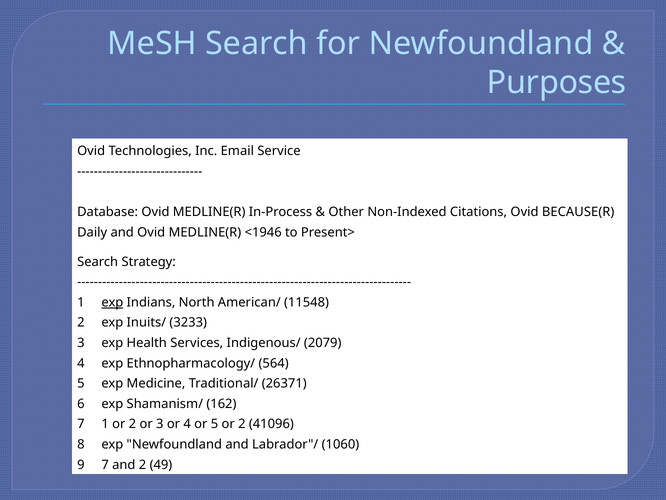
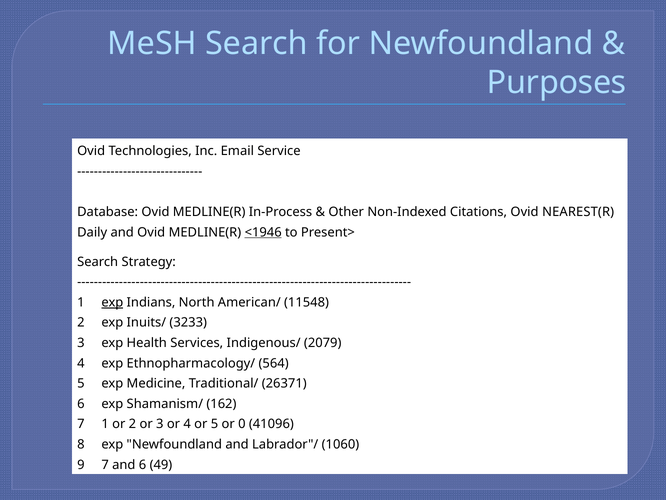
BECAUSE(R: BECAUSE(R -> NEAREST(R (578, 212)
<1946 underline: none -> present (263, 232)
5 or 2: 2 -> 0 (242, 424)
and 2: 2 -> 6 (143, 464)
